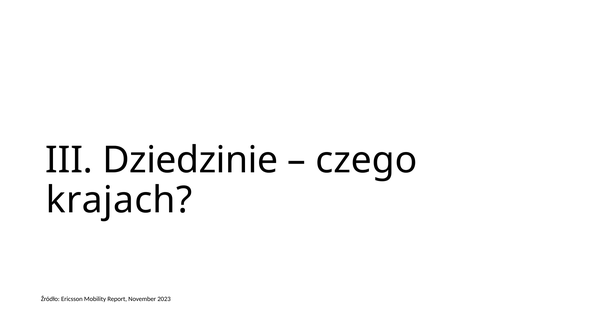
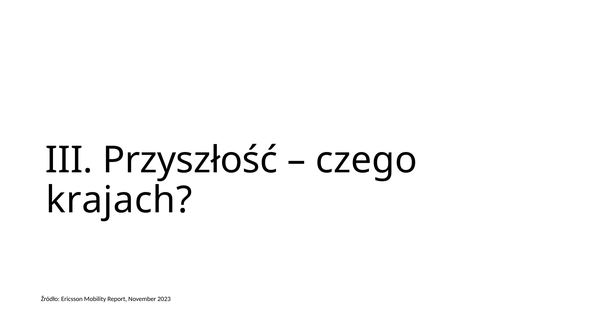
Dziedzinie: Dziedzinie -> Przyszłość (190, 160)
